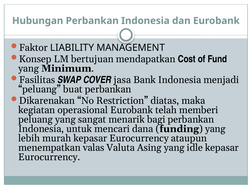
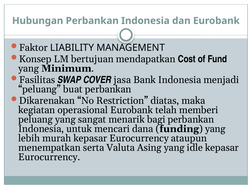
valas: valas -> serta (94, 148)
